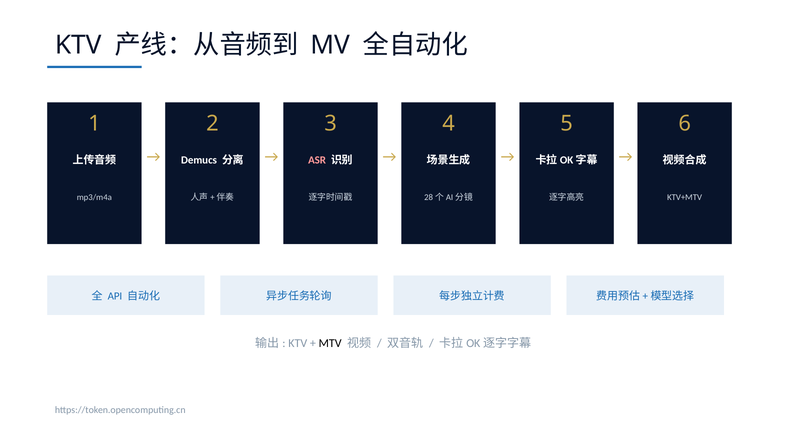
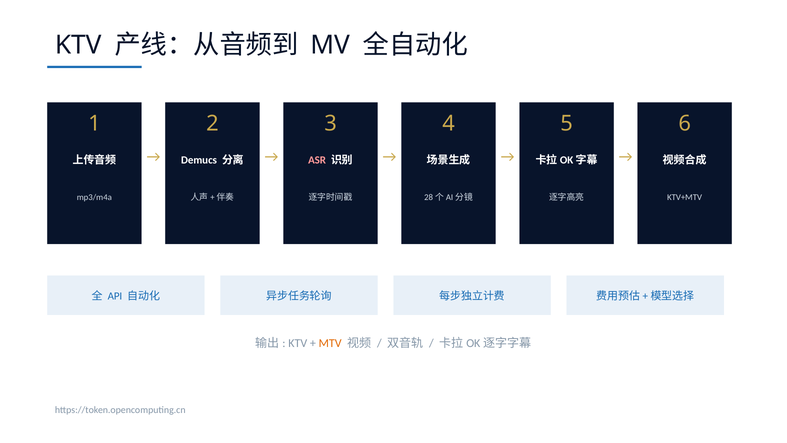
MTV colour: black -> orange (330, 343)
